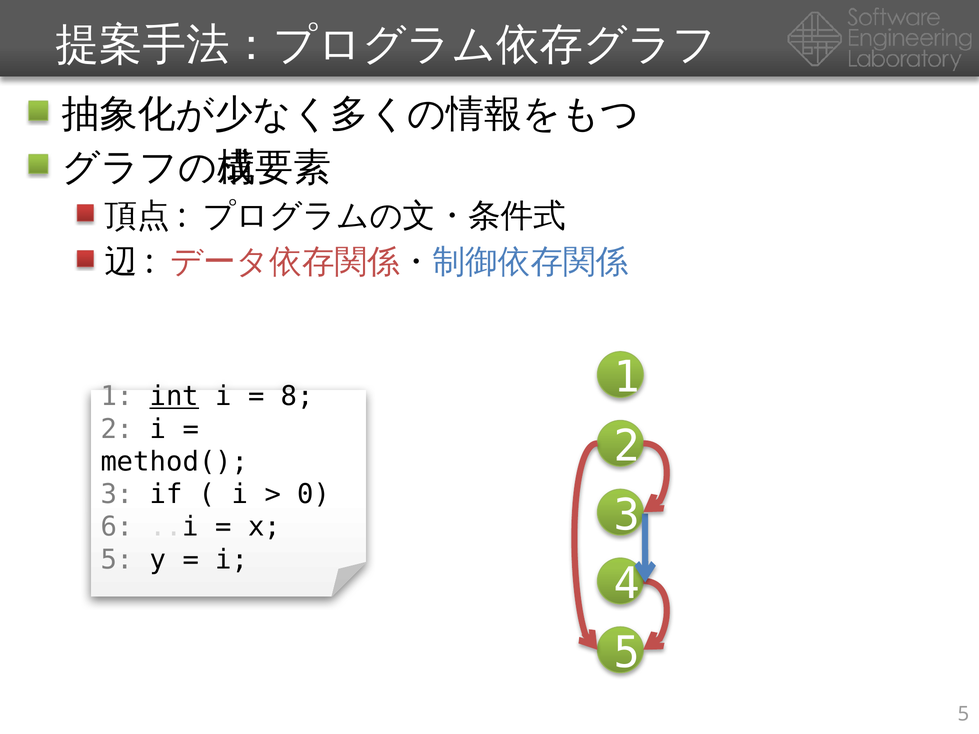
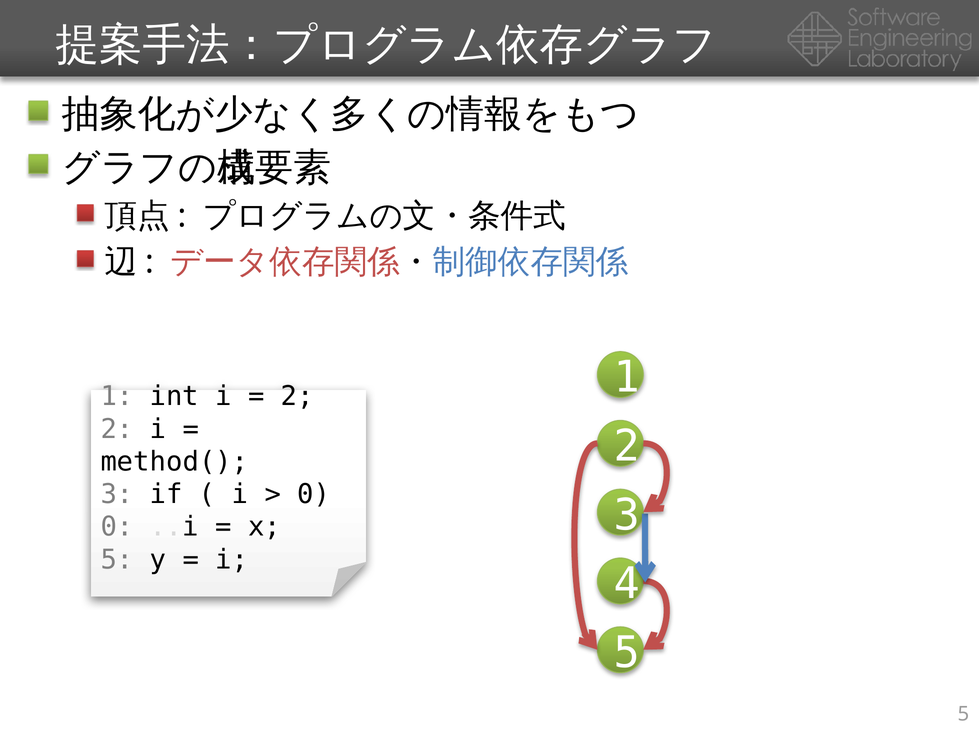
int underline: present -> none (174, 397)
8: 8 -> 2 (297, 397)
6: 6 -> 0 (117, 527)
